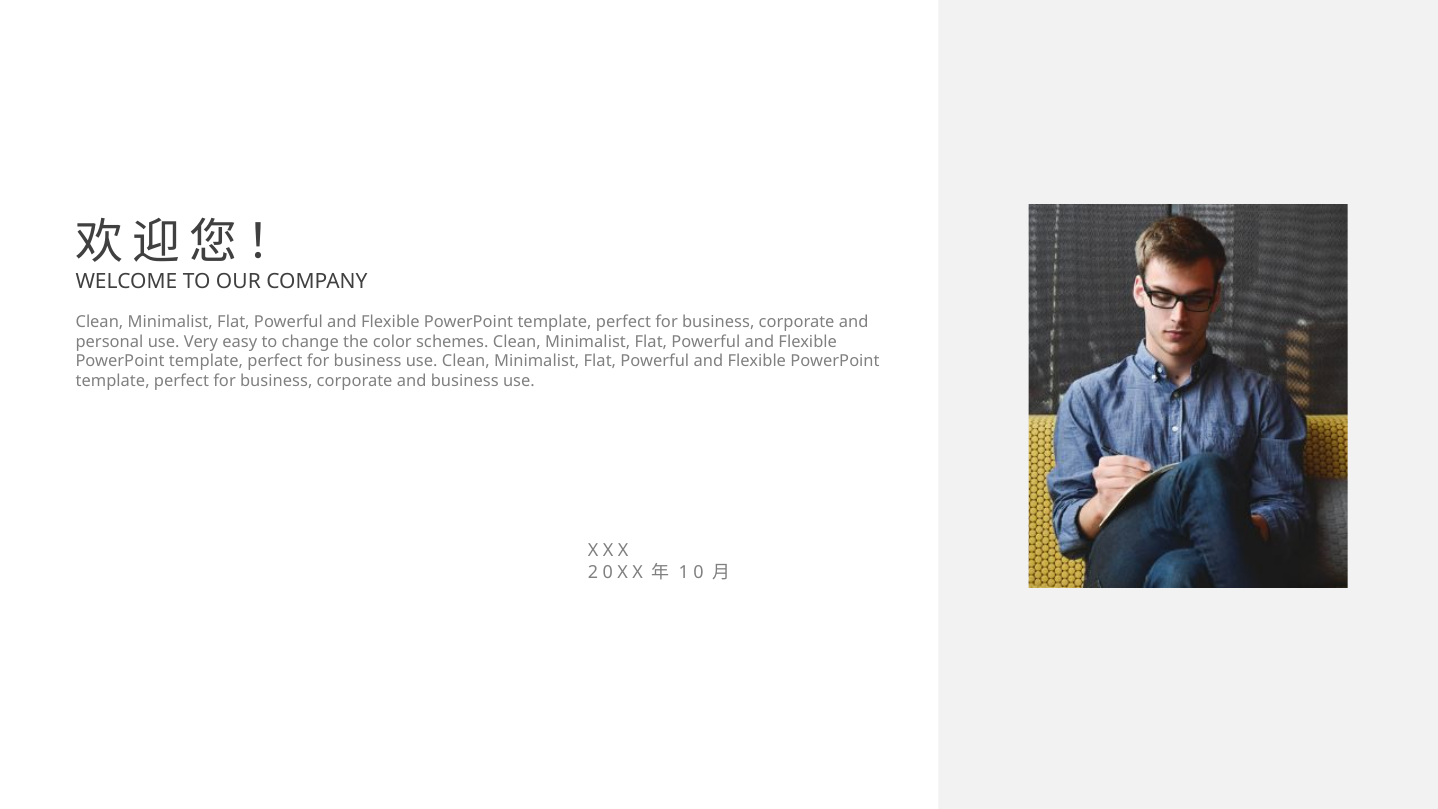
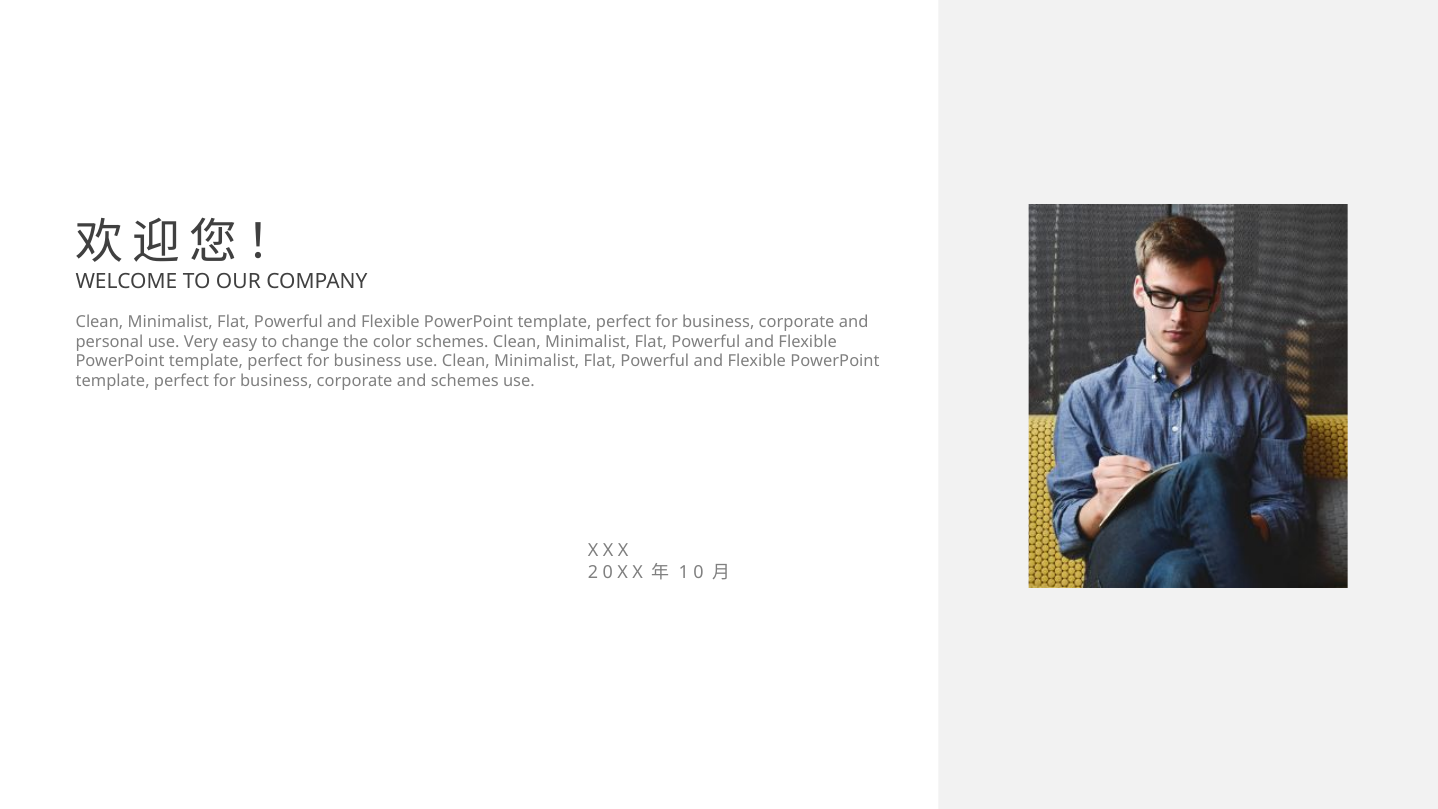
and business: business -> schemes (465, 381)
